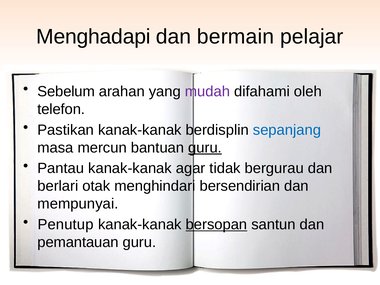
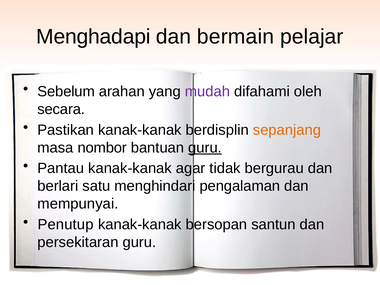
telefon: telefon -> secara (61, 109)
sepanjang colour: blue -> orange (287, 130)
mercun: mercun -> nombor (102, 148)
otak: otak -> satu (96, 186)
bersendirian: bersendirian -> pengalaman (240, 186)
bersopan underline: present -> none (216, 225)
pemantauan: pemantauan -> persekitaran (78, 242)
